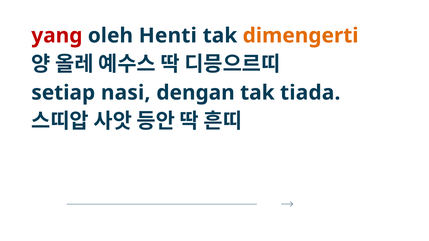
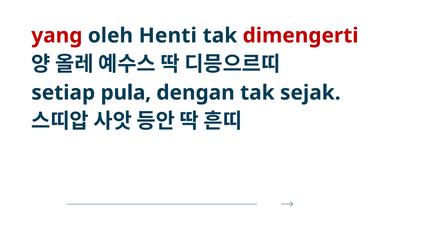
dimengerti colour: orange -> red (301, 36)
nasi: nasi -> pula (126, 93)
tiada: tiada -> sejak (310, 93)
